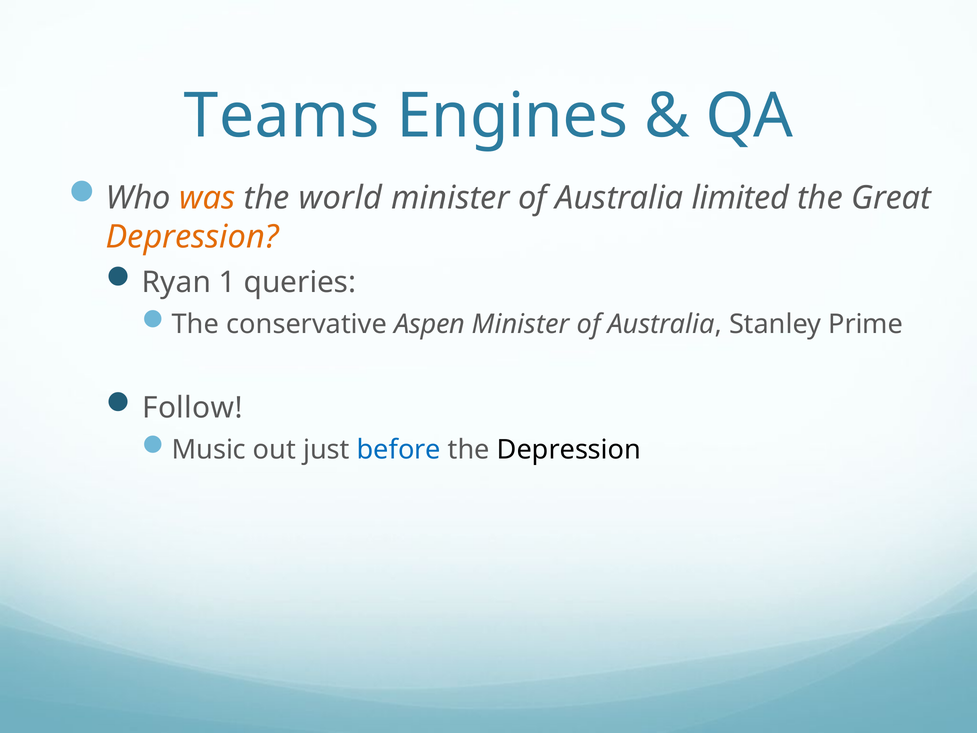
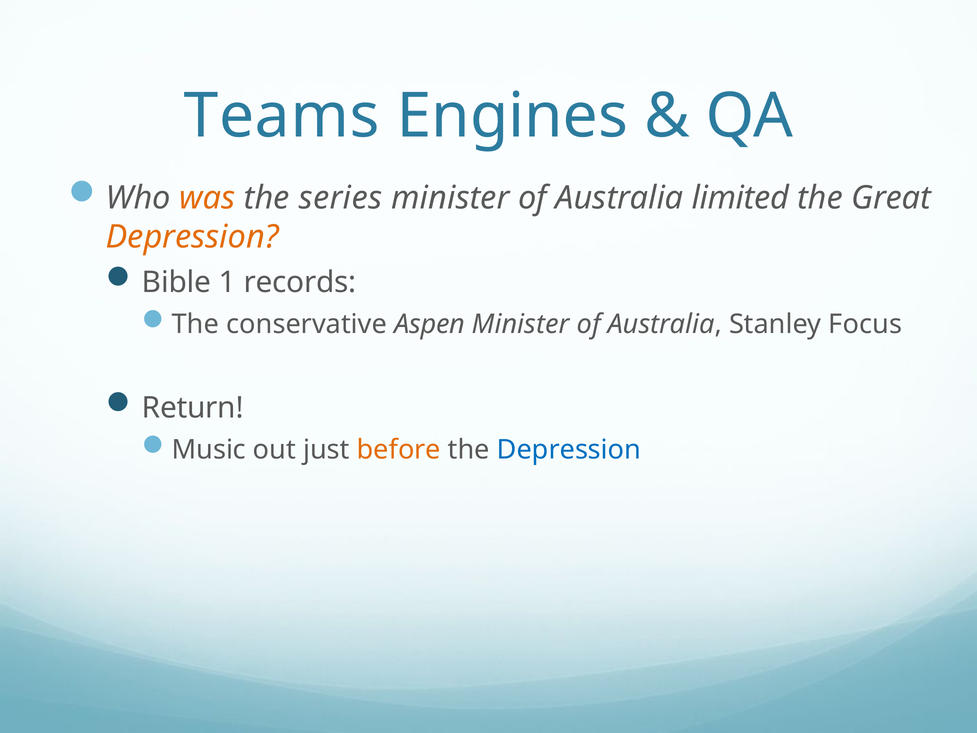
world: world -> series (341, 198)
Ryan: Ryan -> Bible (177, 282)
queries: queries -> records (300, 282)
Prime: Prime -> Focus (865, 324)
Follow: Follow -> Return (193, 408)
before colour: blue -> orange (399, 450)
Depression colour: black -> blue (569, 450)
